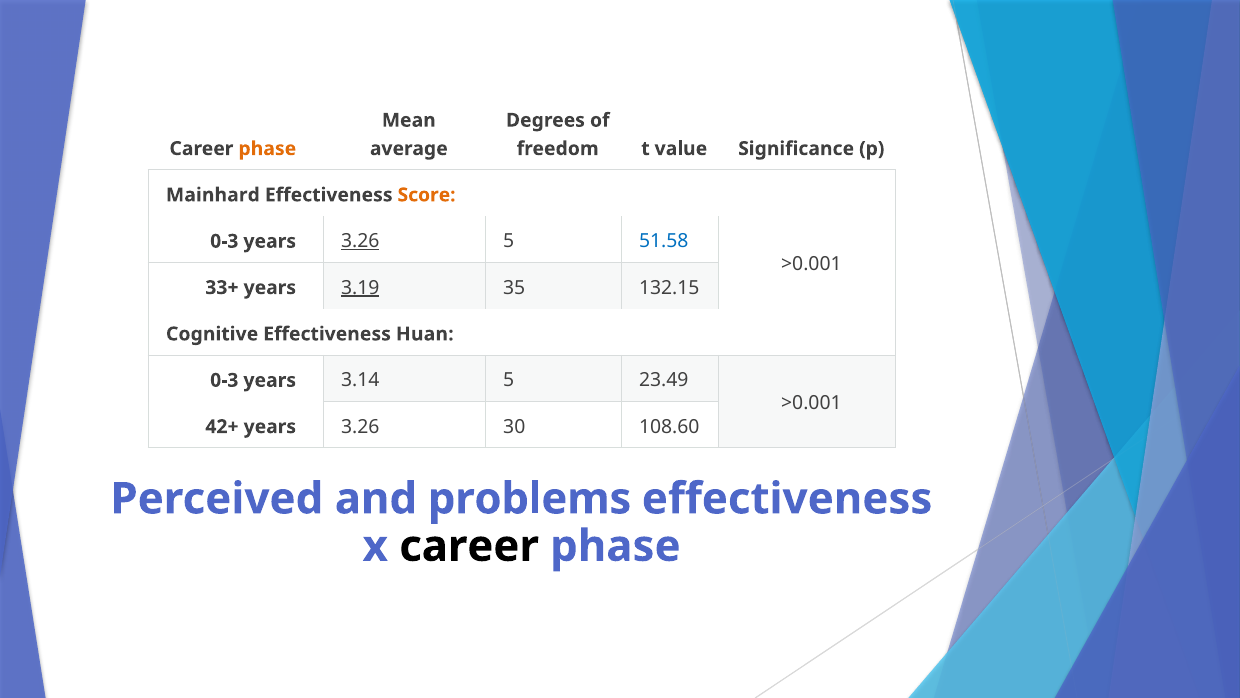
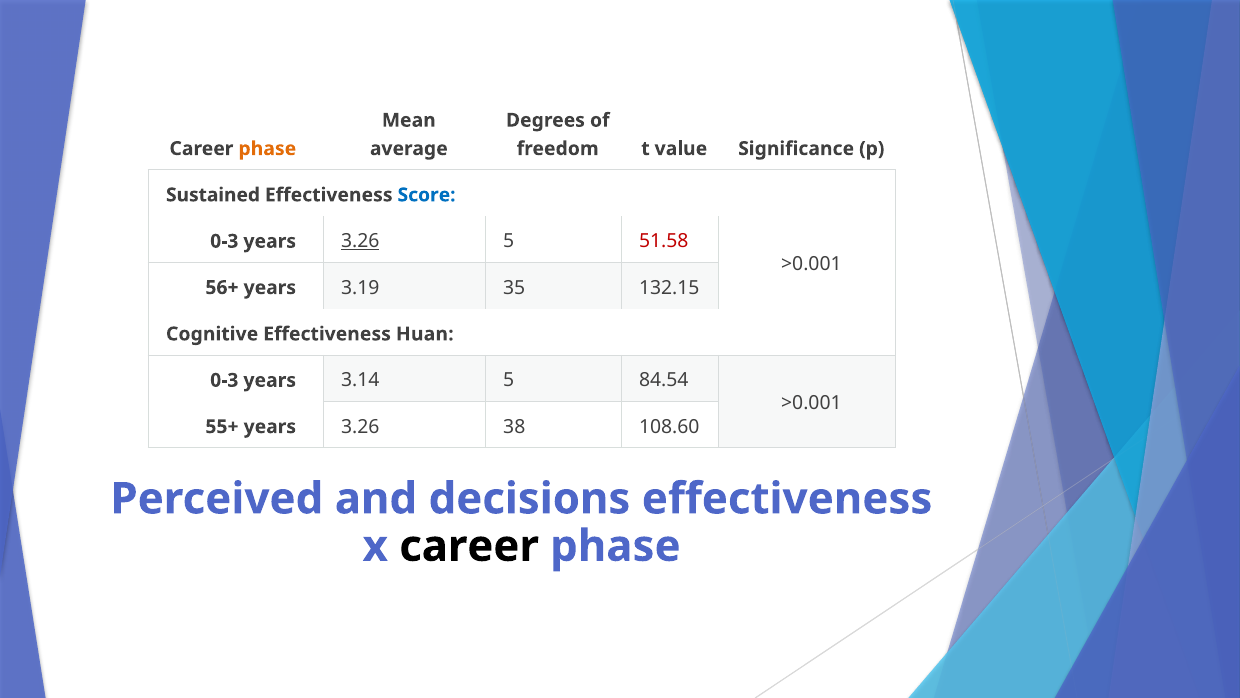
Mainhard: Mainhard -> Sustained (213, 195)
Score colour: orange -> blue (427, 195)
51.58 colour: blue -> red (664, 241)
33+: 33+ -> 56+ (222, 287)
3.19 underline: present -> none (360, 287)
23.49: 23.49 -> 84.54 (664, 380)
42+: 42+ -> 55+ (222, 426)
30: 30 -> 38 (514, 426)
problems: problems -> decisions (529, 499)
